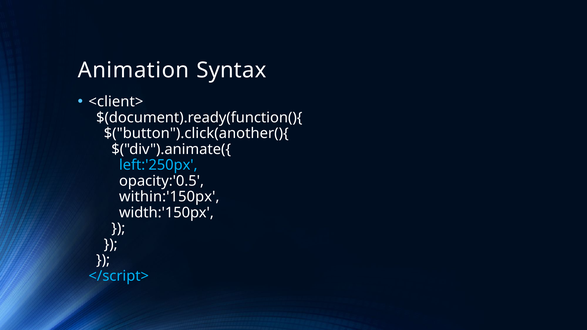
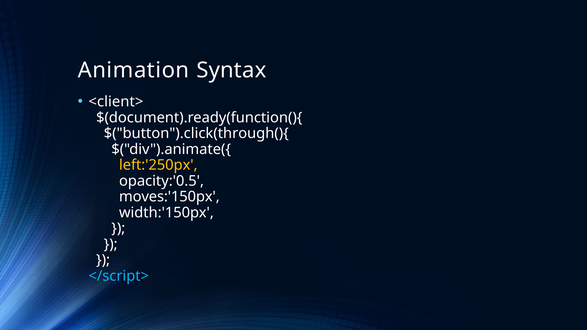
$("button").click(another(){: $("button").click(another(){ -> $("button").click(through(){ (196, 133)
left:'250px colour: light blue -> yellow (158, 165)
within:'150px: within:'150px -> moves:'150px (169, 197)
